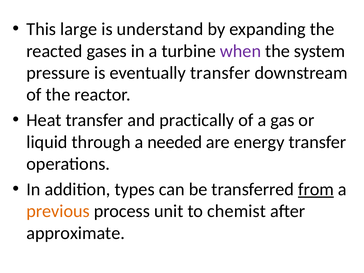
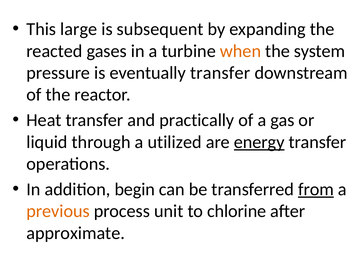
understand: understand -> subsequent (160, 29)
when colour: purple -> orange (240, 51)
needed: needed -> utilized (175, 142)
energy underline: none -> present (259, 142)
types: types -> begin (135, 189)
chemist: chemist -> chlorine (237, 211)
